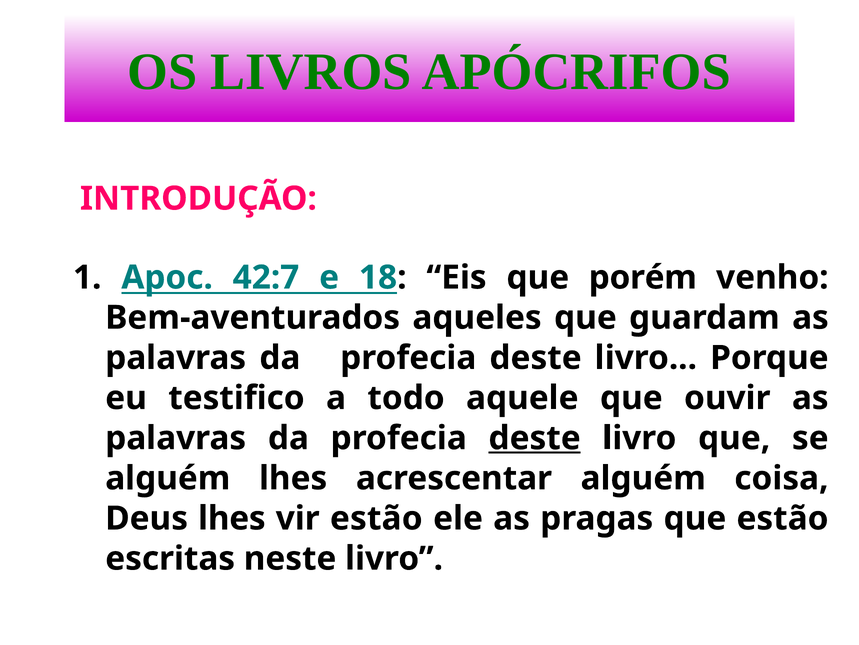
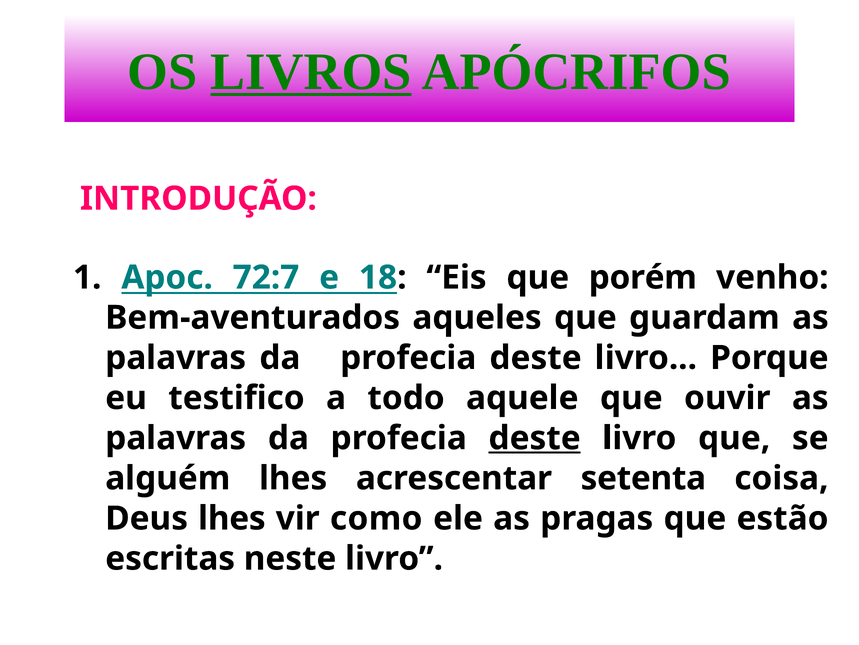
LIVROS underline: none -> present (311, 72)
42:7: 42:7 -> 72:7 (266, 277)
acrescentar alguém: alguém -> setenta (643, 478)
vir estão: estão -> como (376, 518)
